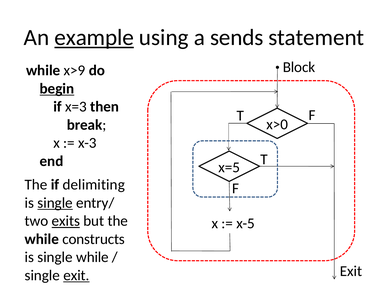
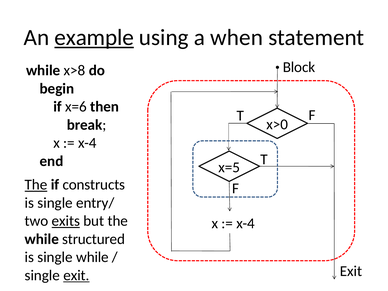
sends: sends -> when (237, 38)
x>9: x>9 -> x>8 (75, 70)
begin underline: present -> none (57, 89)
x=3: x=3 -> x=6 (76, 107)
x-3: x-3 -> x-4 (87, 143)
The underline: none -> present (36, 185)
delimiting: delimiting -> constructs (94, 185)
single underline: present -> none (55, 203)
x-5: x-5 -> x-4 (246, 223)
constructs: constructs -> structured (94, 239)
